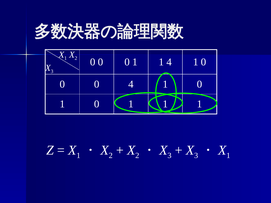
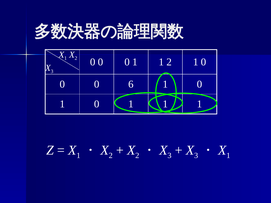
1 4: 4 -> 2 (169, 62)
0 4: 4 -> 6 (131, 84)
